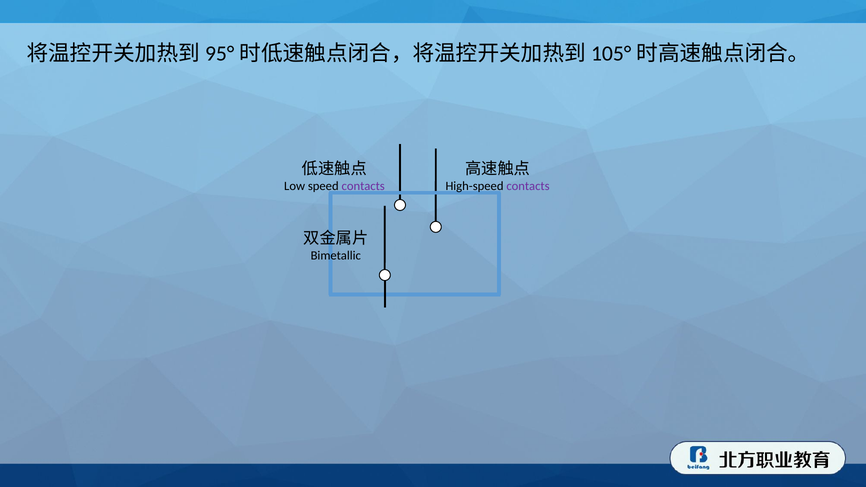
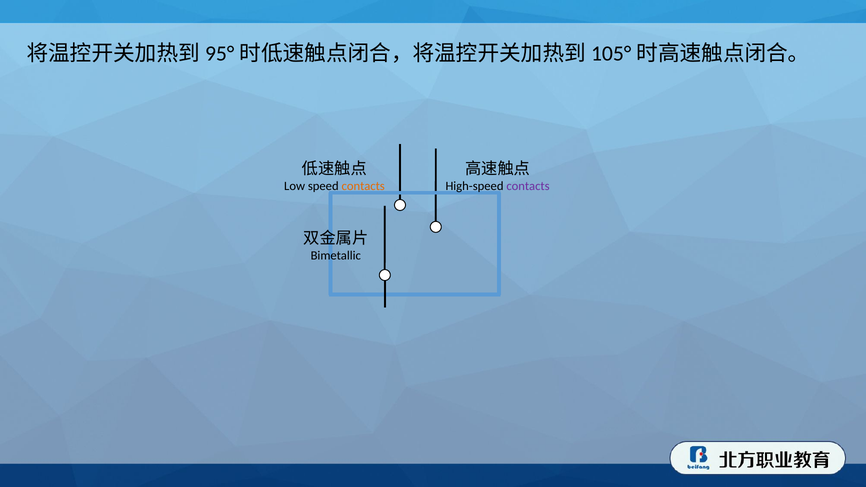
contacts colour: purple -> orange (363, 186)
